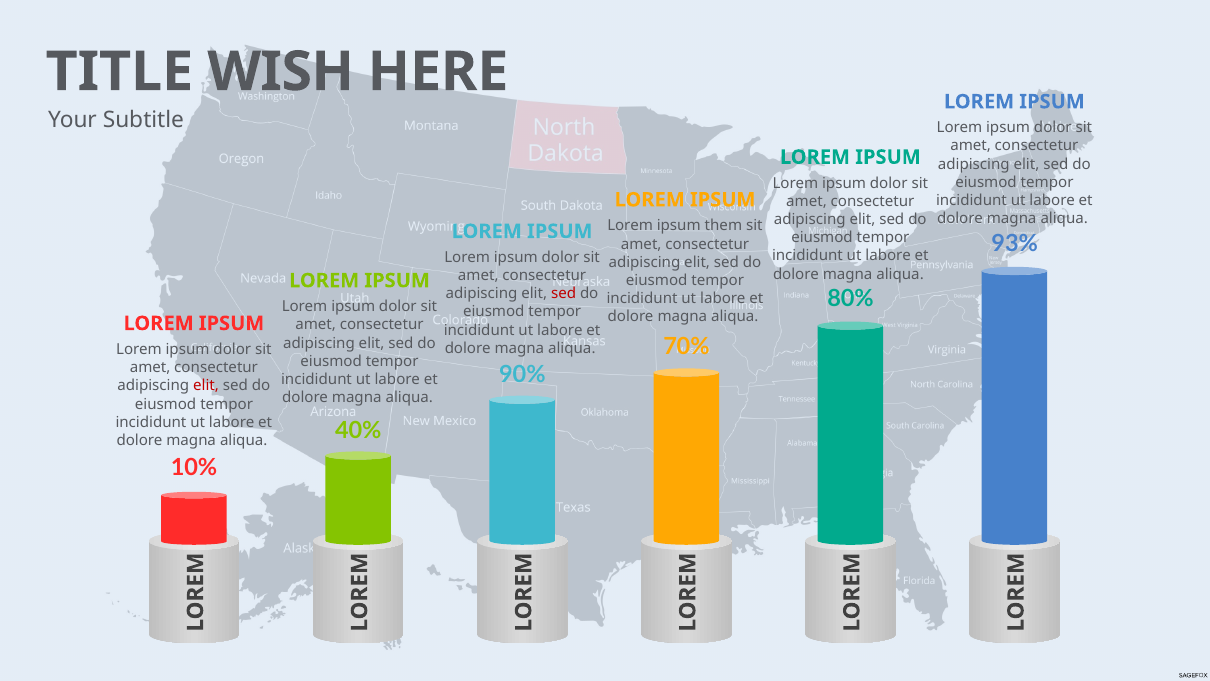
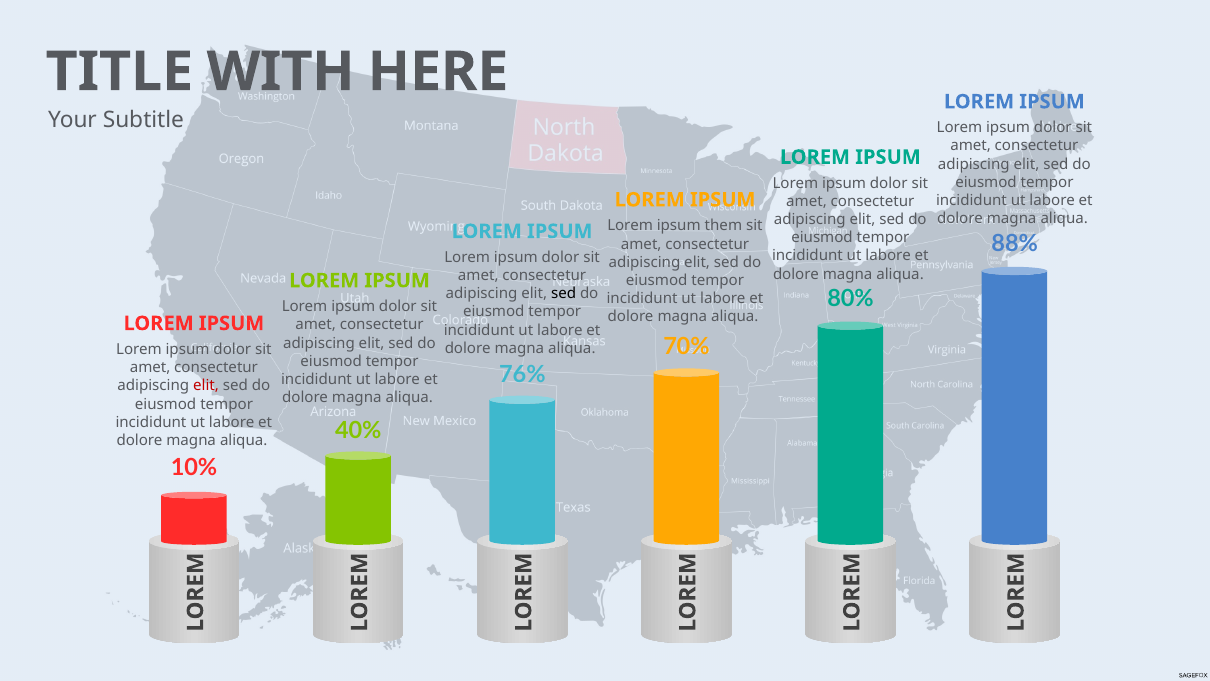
WISH: WISH -> WITH (281, 72)
93%: 93% -> 88% (1015, 244)
sed colour: red -> black (564, 294)
90%: 90% -> 76% (522, 374)
